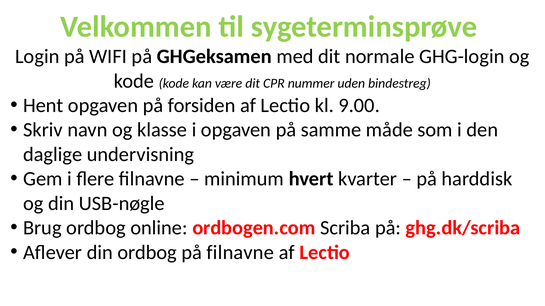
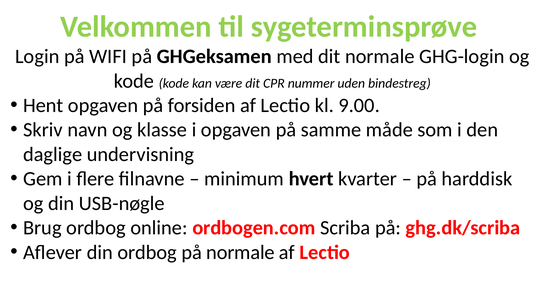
på filnavne: filnavne -> normale (240, 253)
